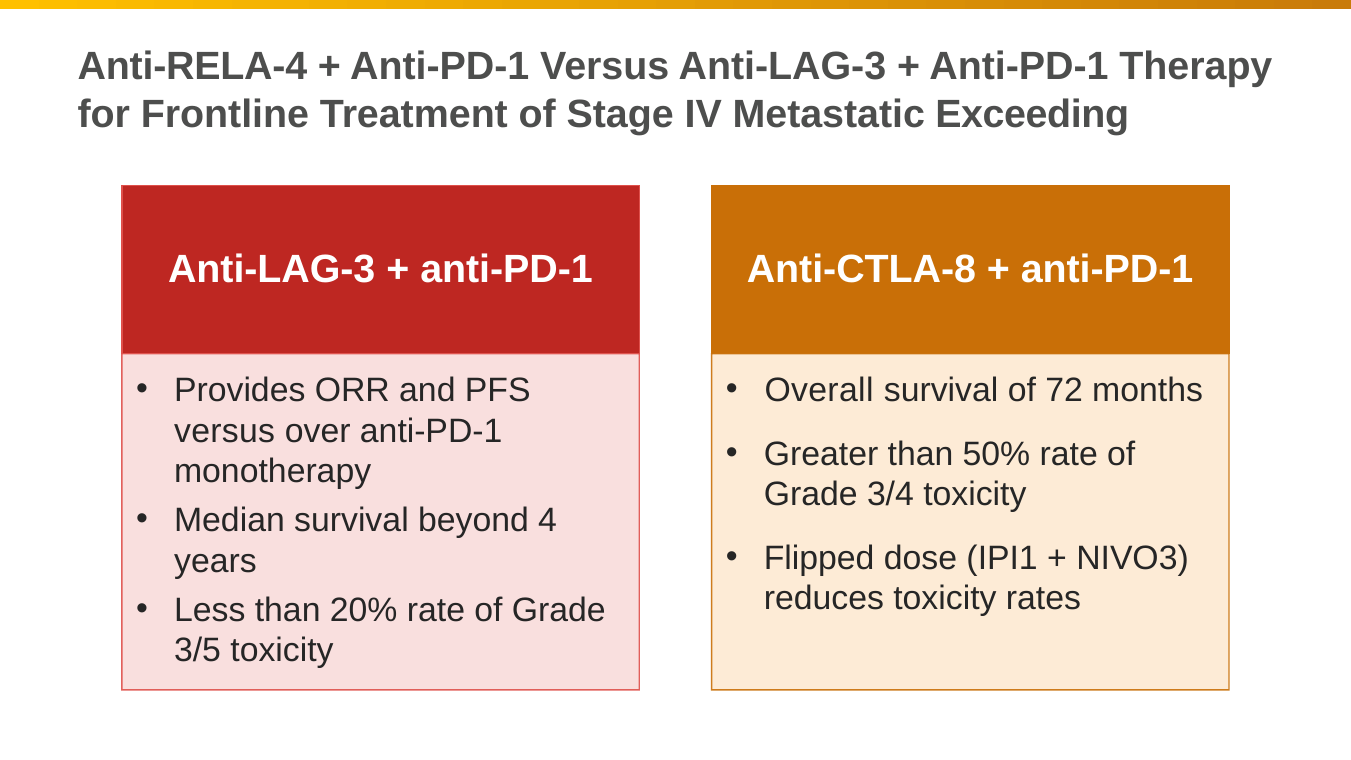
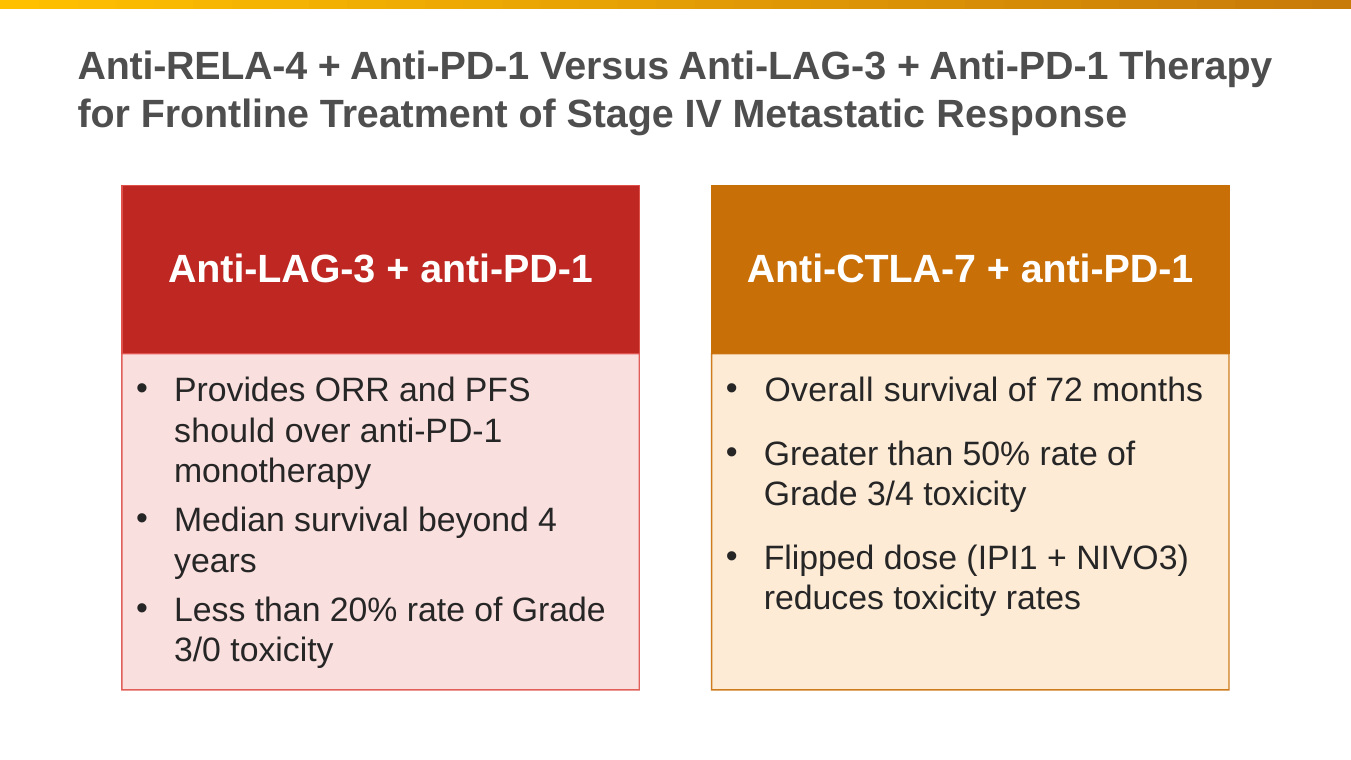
Exceeding: Exceeding -> Response (1032, 114)
Anti-CTLA-8: Anti-CTLA-8 -> Anti-CTLA-7 (861, 269)
versus: versus -> should (225, 431)
3/5: 3/5 -> 3/0 (198, 651)
